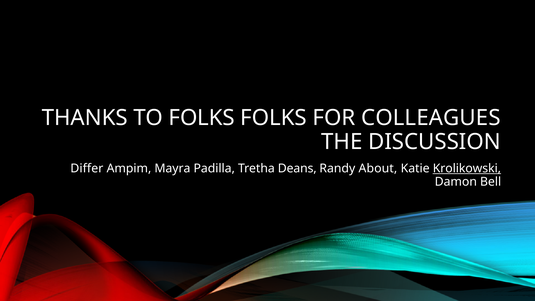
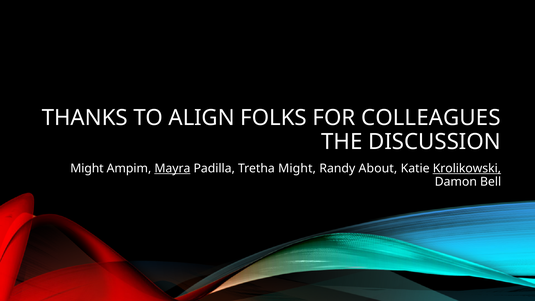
TO FOLKS: FOLKS -> ALIGN (202, 118)
Differ: Differ -> Might (87, 168)
Mayra underline: none -> present (172, 168)
Tretha Deans: Deans -> Might (297, 168)
